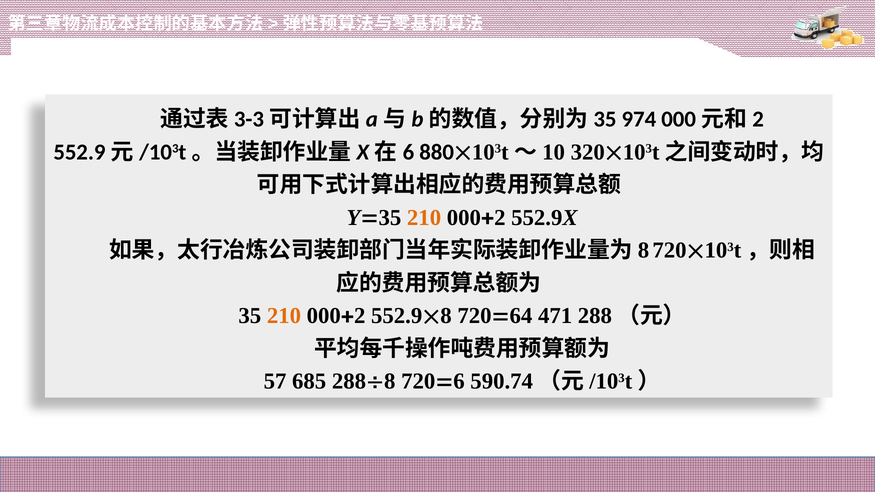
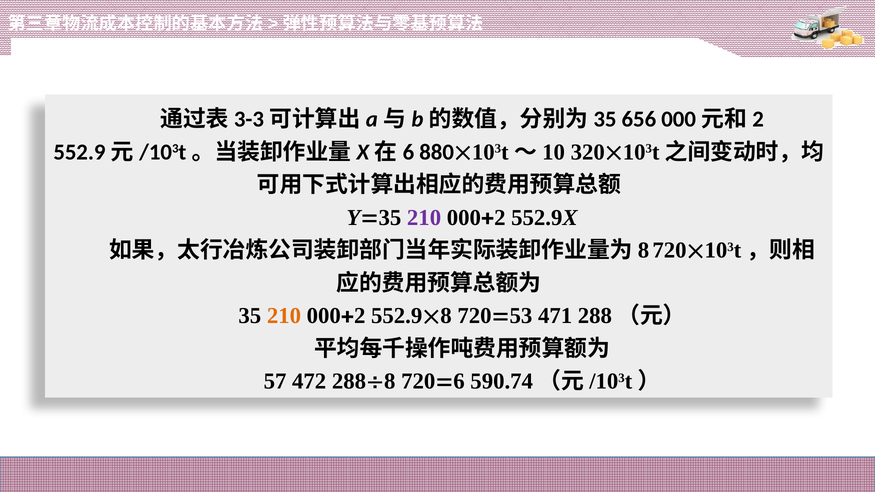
974: 974 -> 656 (639, 119)
210 colour: orange -> purple (424, 218)
64: 64 -> 53 (521, 316)
685: 685 -> 472 (309, 382)
